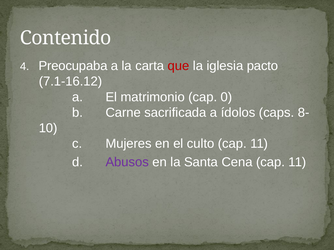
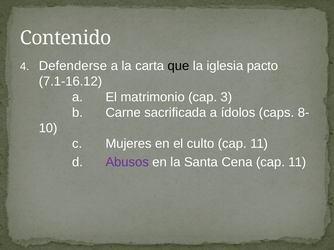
Preocupaba: Preocupaba -> Defenderse (73, 66)
que colour: red -> black (178, 66)
0: 0 -> 3 (227, 97)
